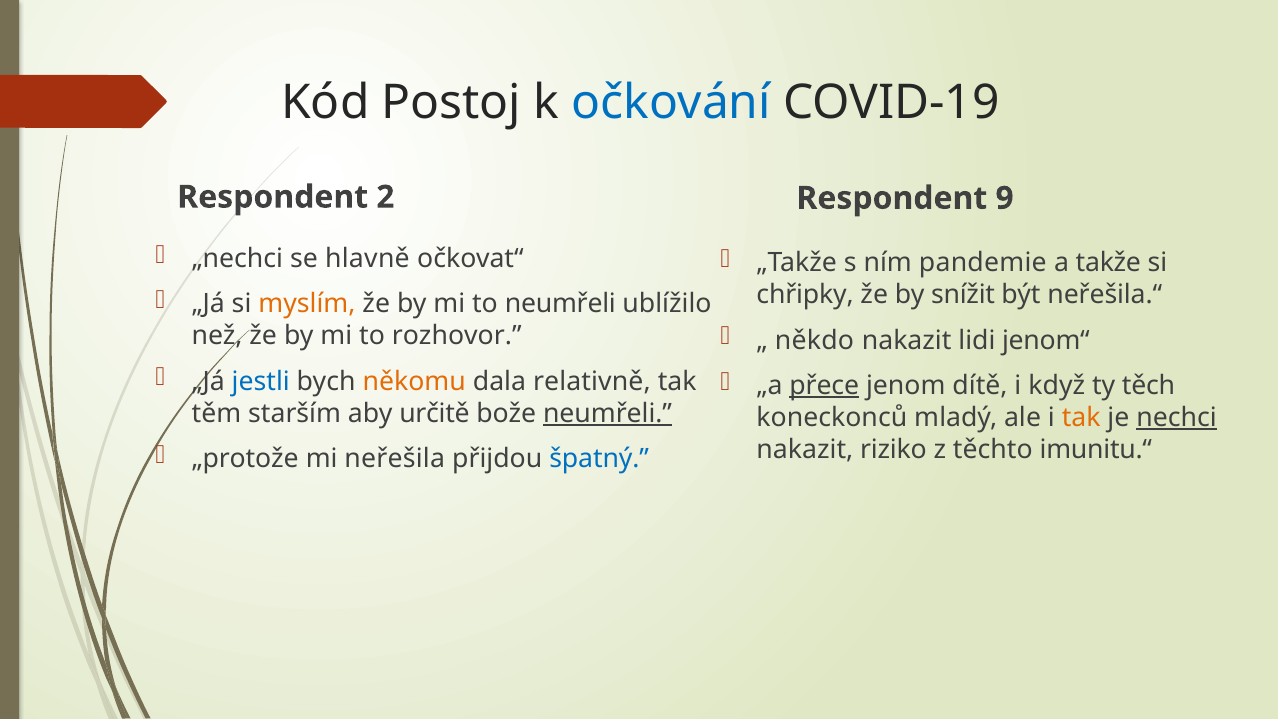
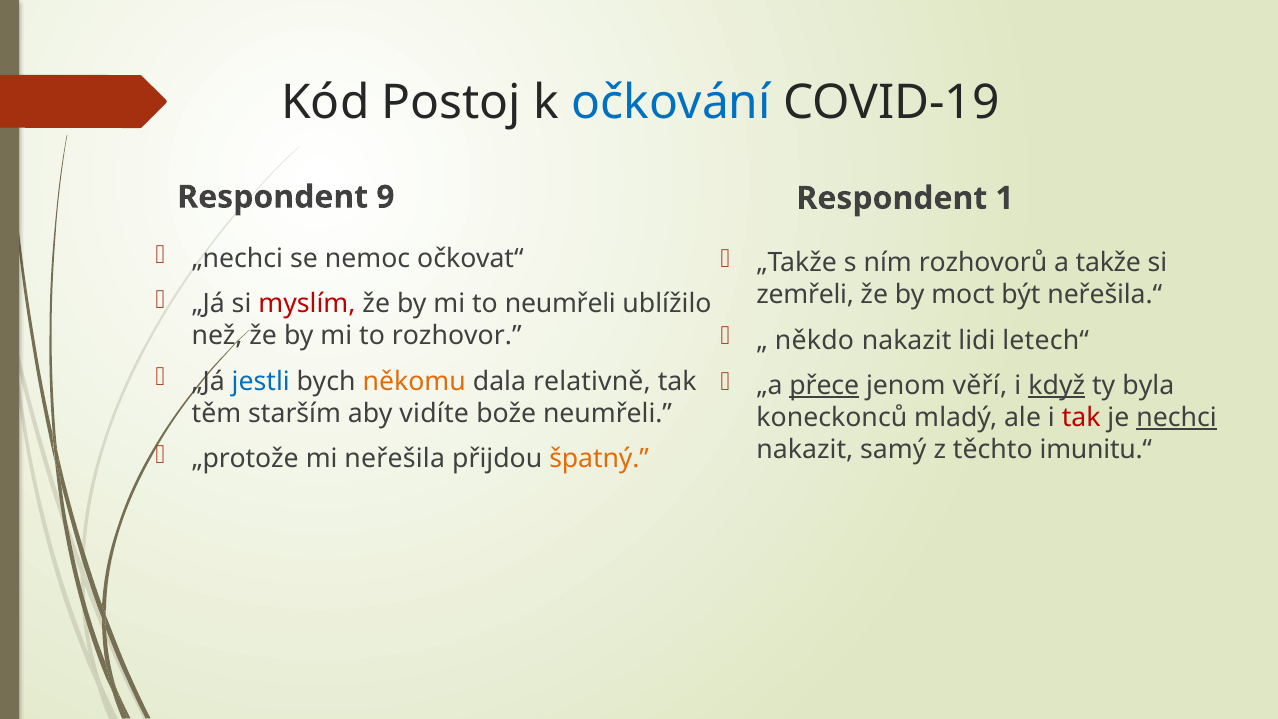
2: 2 -> 9 (385, 197)
9: 9 -> 1 (1005, 198)
hlavně: hlavně -> nemoc (368, 259)
pandemie: pandemie -> rozhovorů (983, 263)
chřipky: chřipky -> zemřeli (805, 295)
snížit: snížit -> moct (963, 295)
myslím colour: orange -> red (307, 304)
jenom“: jenom“ -> letech“ (1046, 340)
dítě: dítě -> věří (980, 386)
když underline: none -> present (1057, 386)
těch: těch -> byla (1148, 386)
určitě: určitě -> vidíte (434, 413)
neumřeli underline: present -> none (608, 413)
tak colour: orange -> red (1081, 418)
riziko: riziko -> samý (893, 450)
špatný colour: blue -> orange (599, 459)
